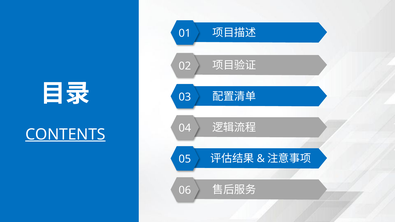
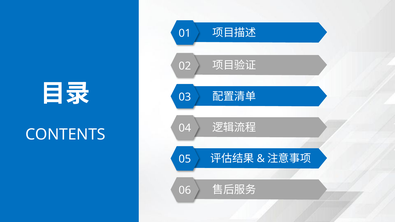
CONTENTS underline: present -> none (65, 134)
